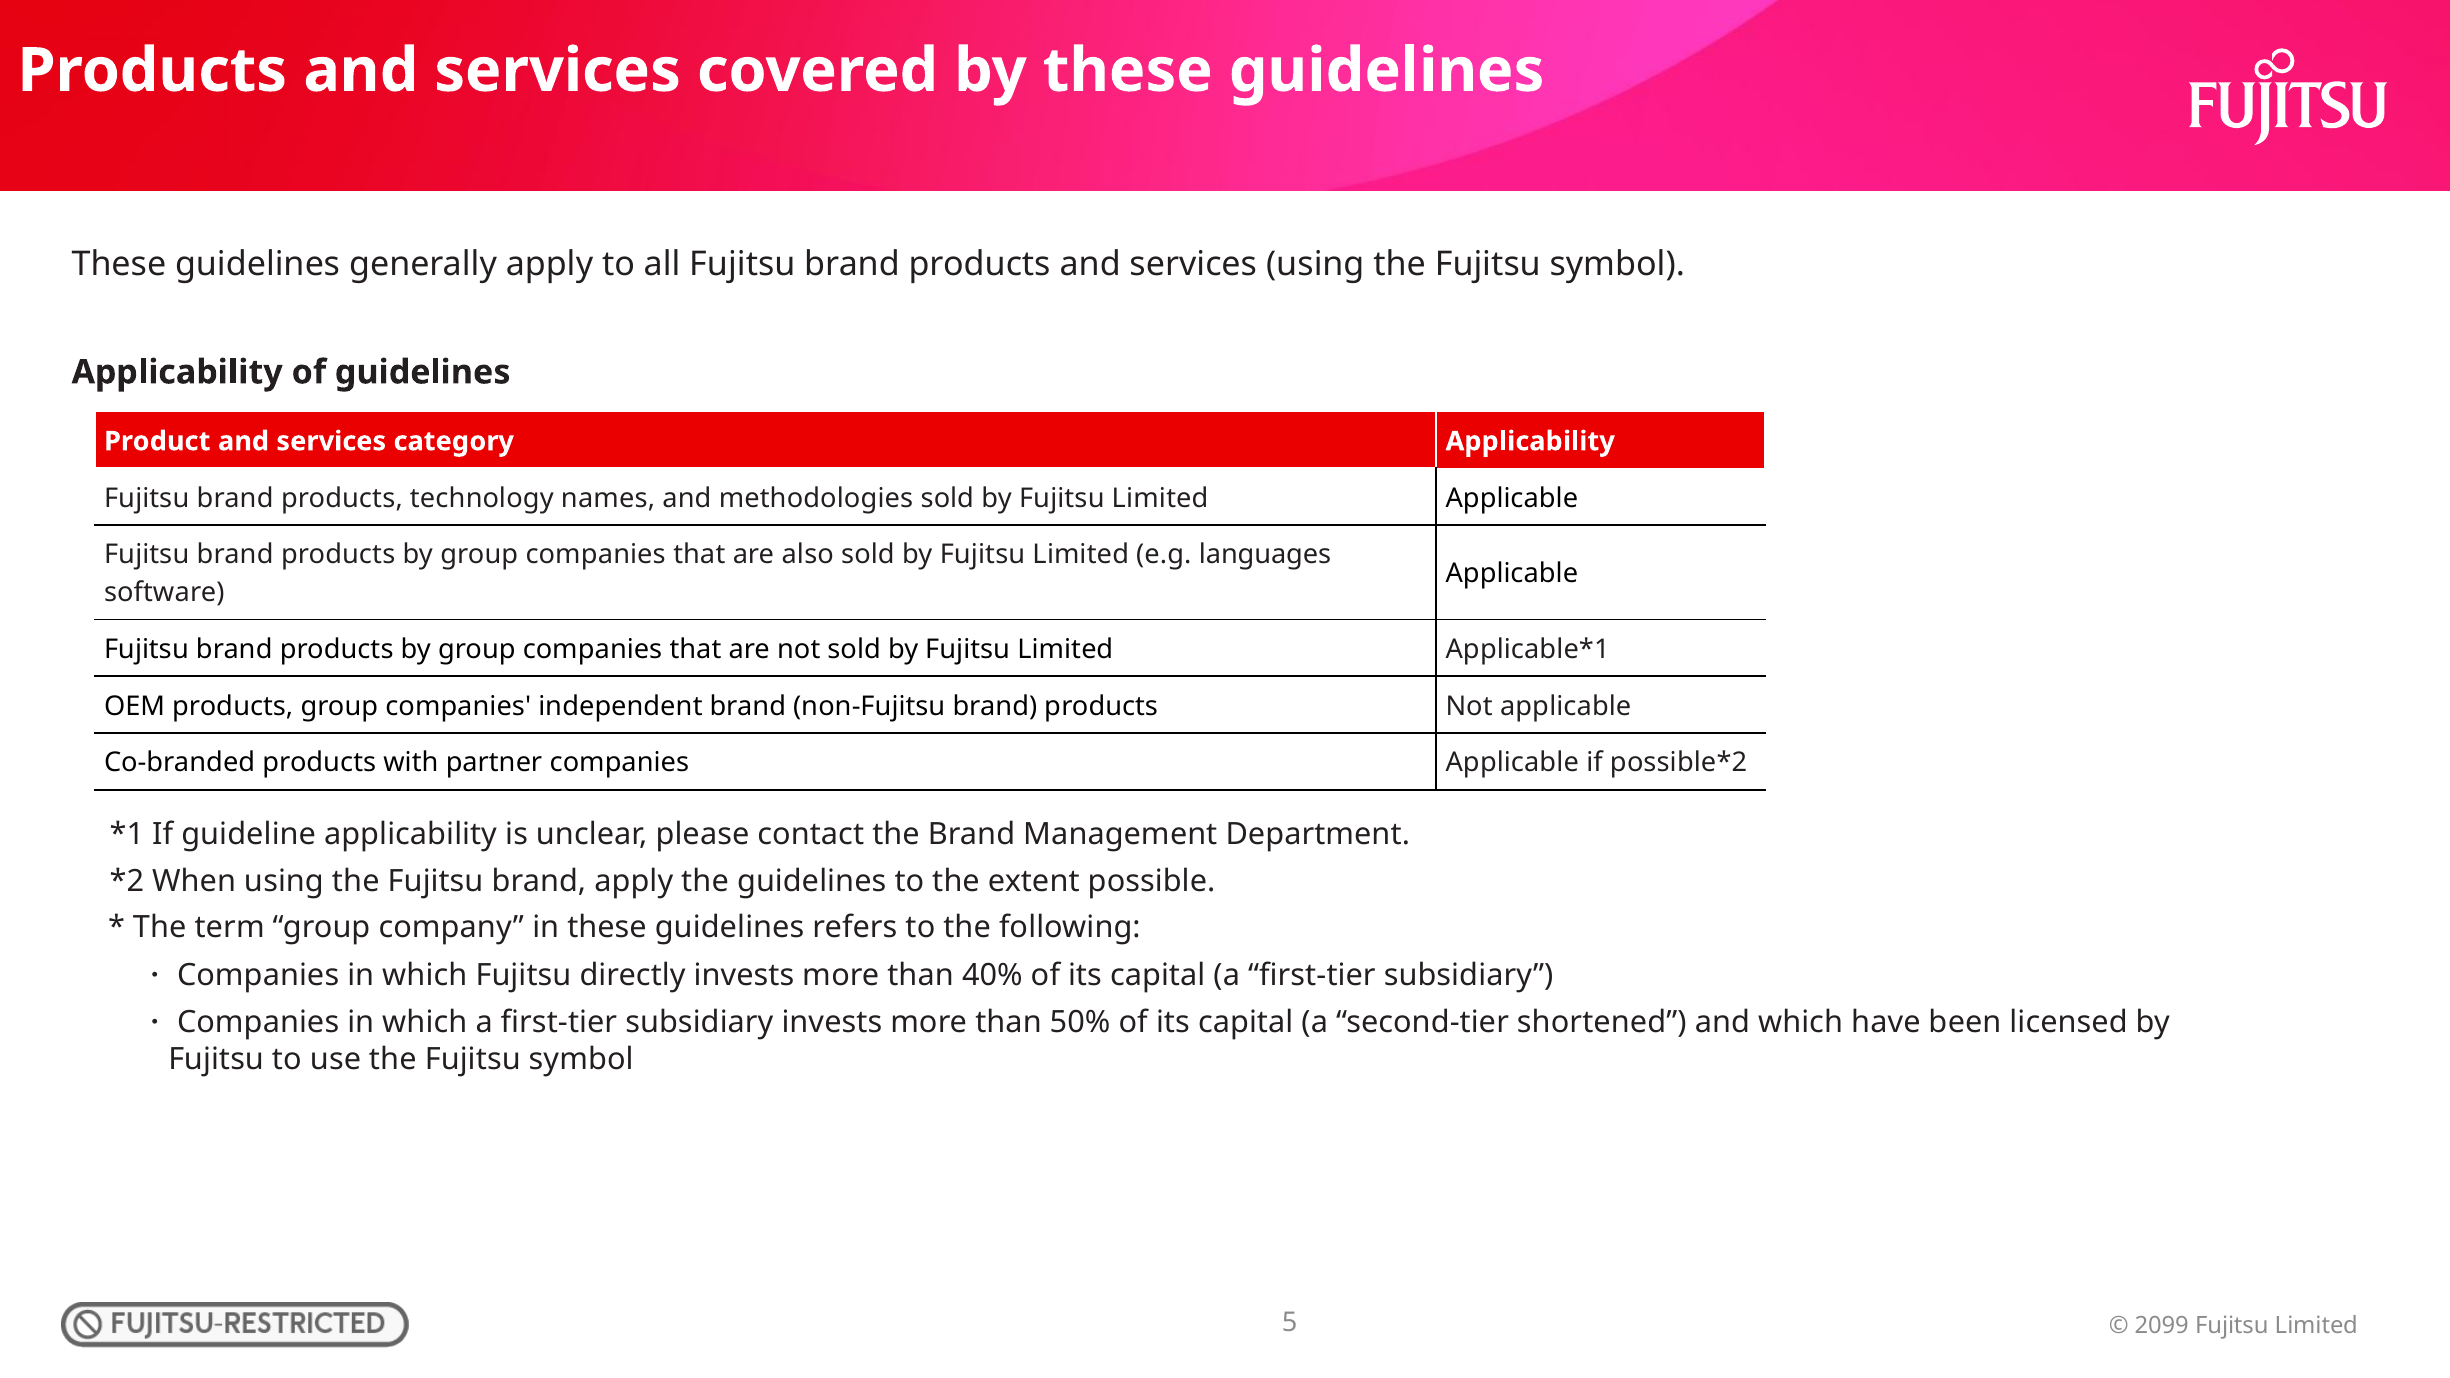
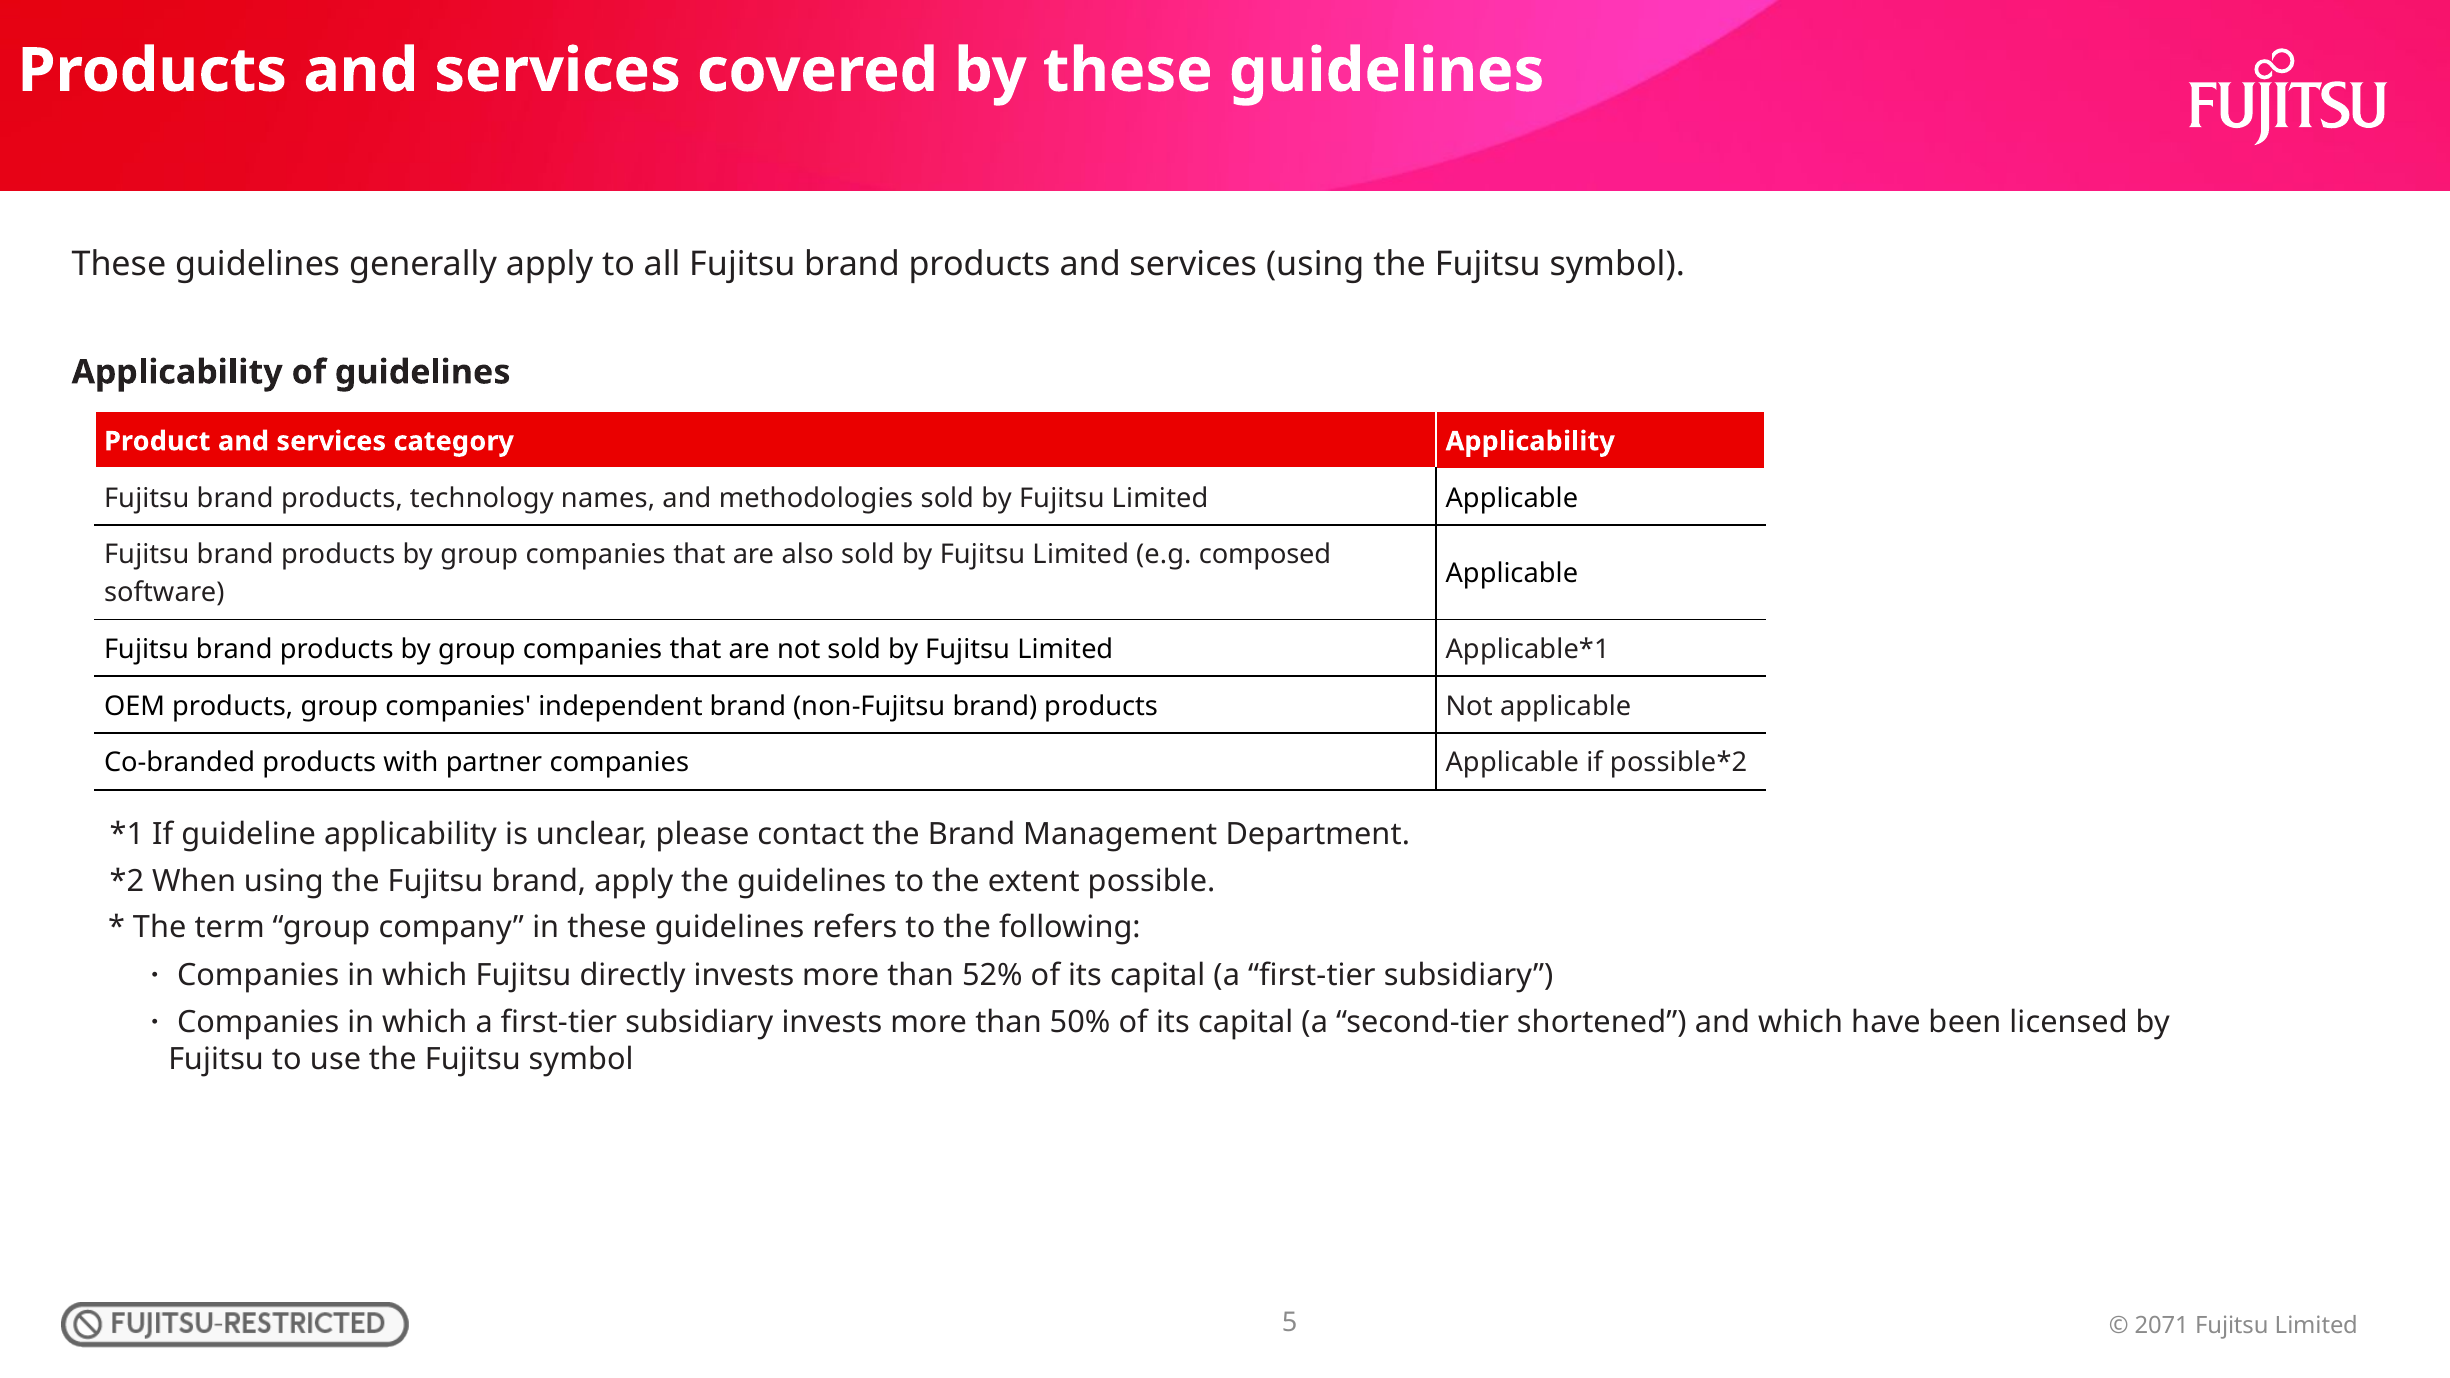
languages: languages -> composed (1265, 555)
40%: 40% -> 52% (992, 975)
2099: 2099 -> 2071 (2162, 1326)
